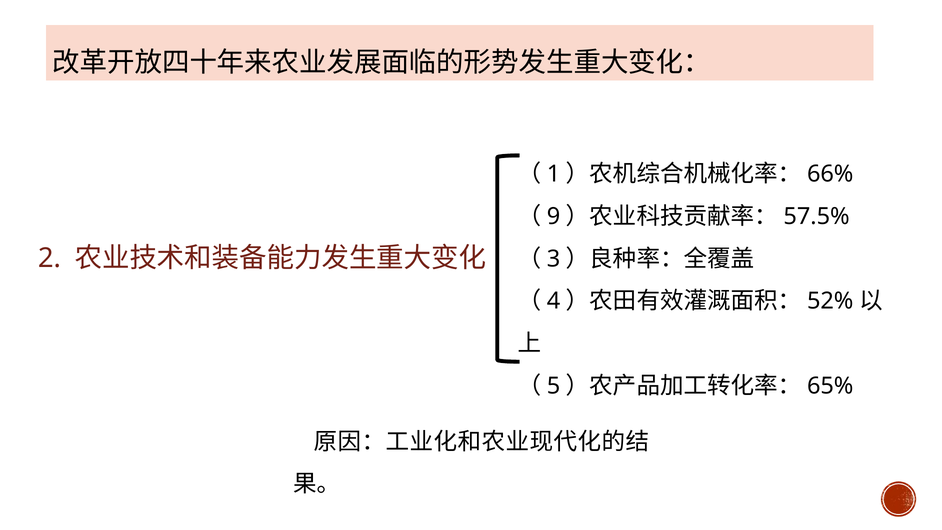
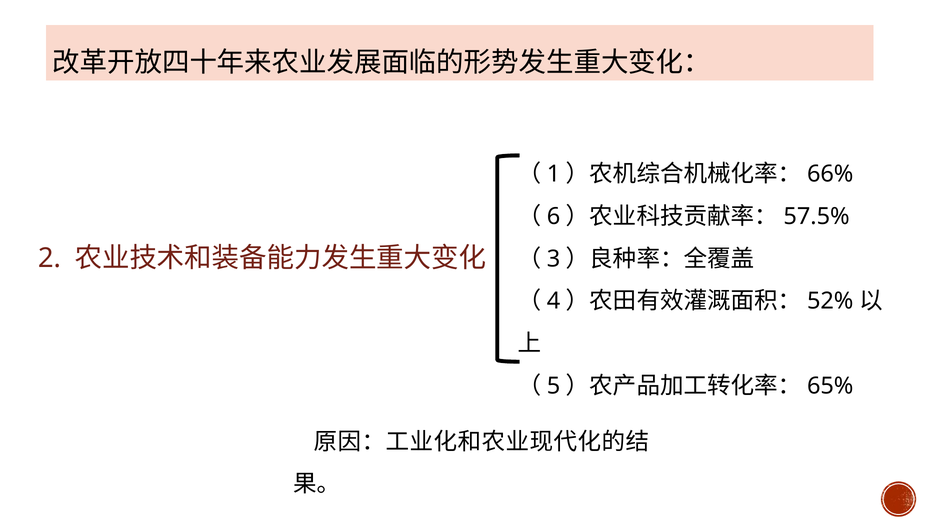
9: 9 -> 6 (554, 216)
